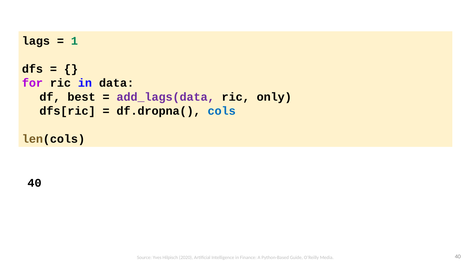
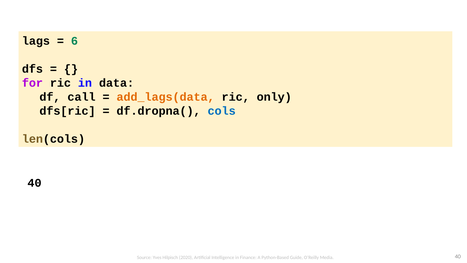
1: 1 -> 6 (74, 41)
best: best -> call (82, 97)
add_lags(data colour: purple -> orange (166, 97)
